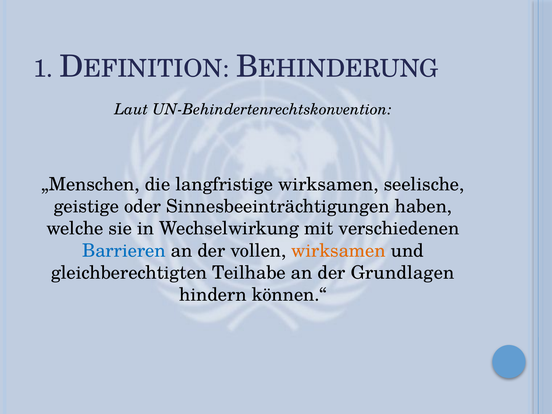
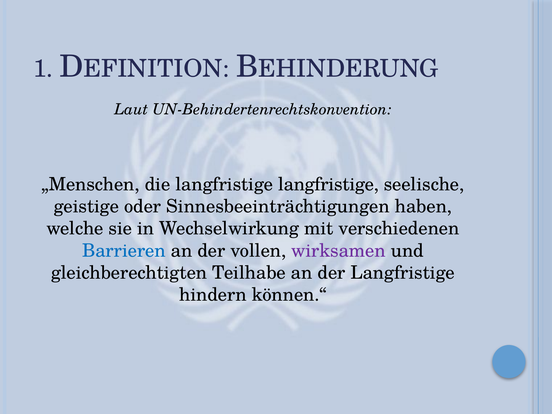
langfristige wirksamen: wirksamen -> langfristige (328, 184)
wirksamen colour: orange -> purple (339, 251)
der Grundlagen: Grundlagen -> Langfristige (403, 273)
